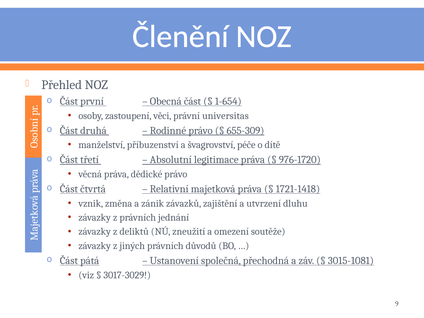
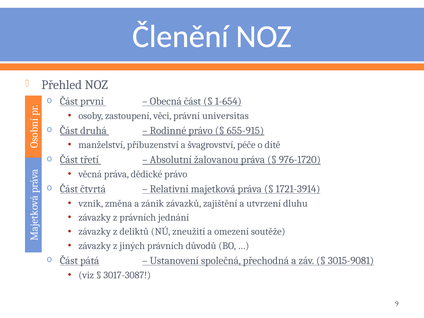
655-309: 655-309 -> 655-915 (245, 131)
legitimace: legitimace -> žalovanou (216, 160)
1721-1418: 1721-1418 -> 1721-3914 (298, 189)
3015-1081: 3015-1081 -> 3015-9081 (351, 261)
3017-3029: 3017-3029 -> 3017-3087 (127, 275)
